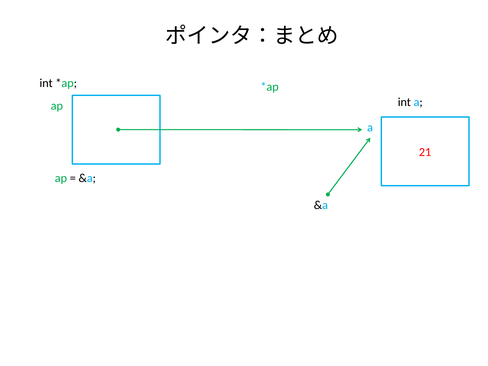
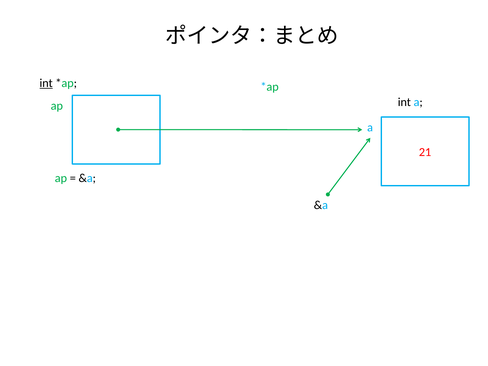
int underline: none -> present (46, 83)
